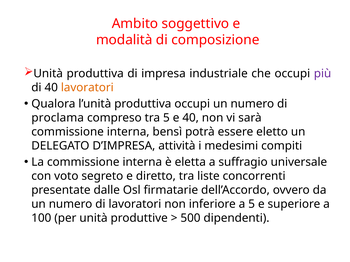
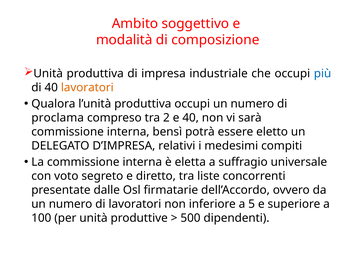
più colour: purple -> blue (323, 74)
tra 5: 5 -> 2 (166, 118)
attività: attività -> relativi (177, 146)
